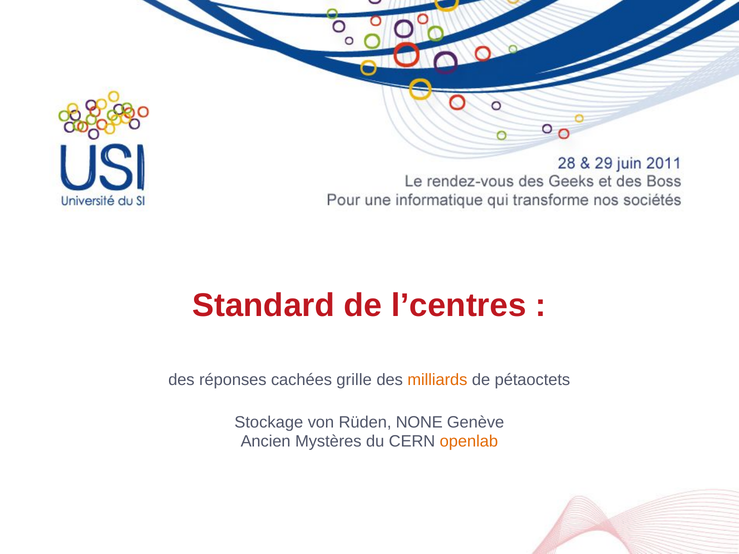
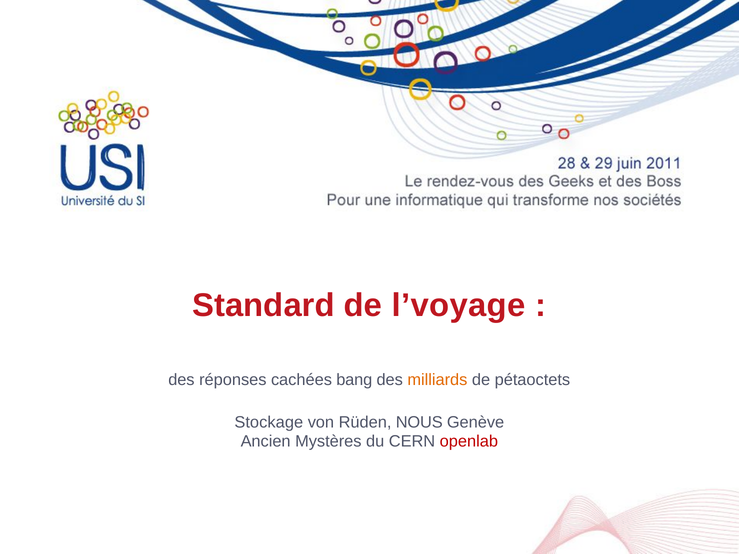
l’centres: l’centres -> l’voyage (459, 305)
grille: grille -> bang (354, 380)
NONE: NONE -> NOUS (419, 422)
openlab colour: orange -> red (469, 442)
